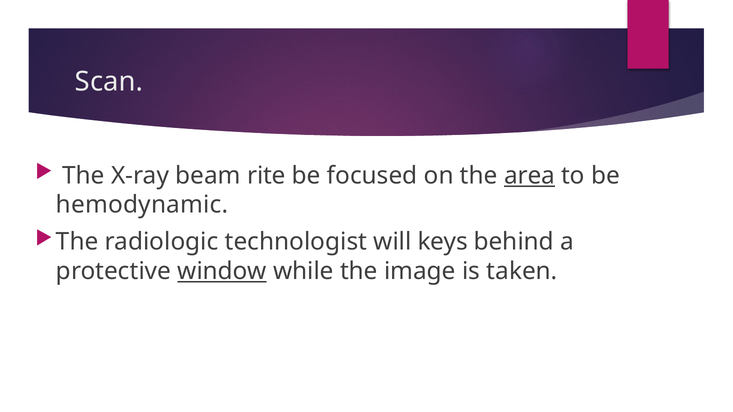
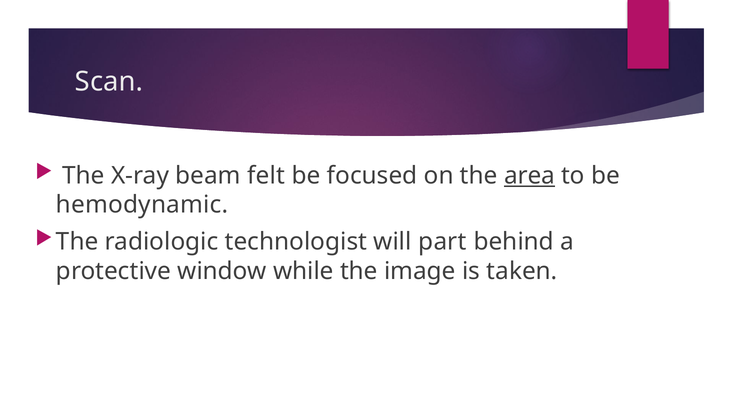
rite: rite -> felt (266, 176)
keys: keys -> part (442, 242)
window underline: present -> none (222, 271)
